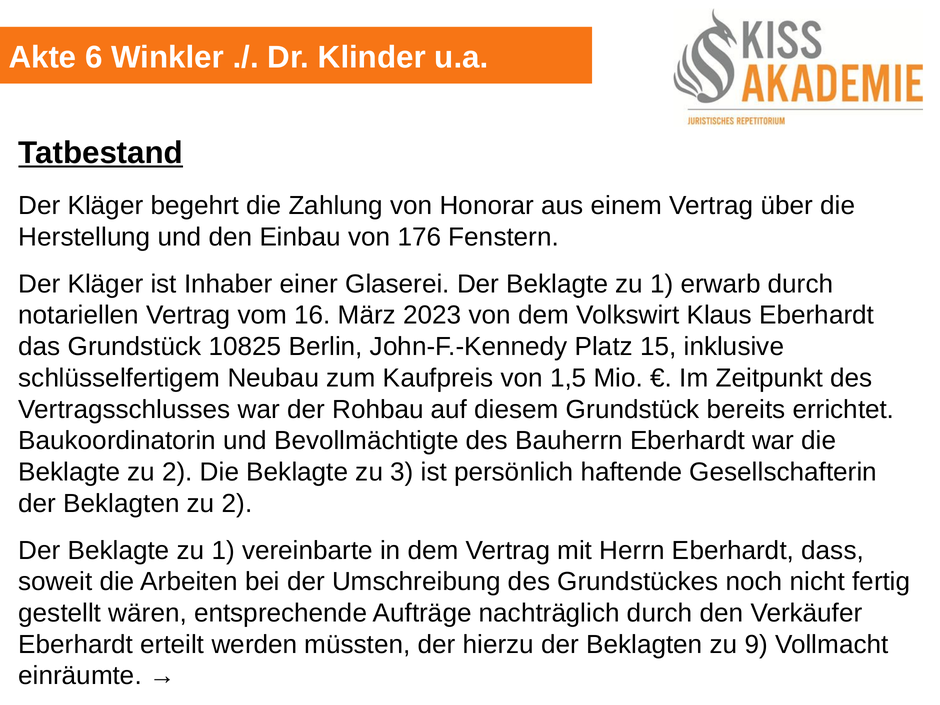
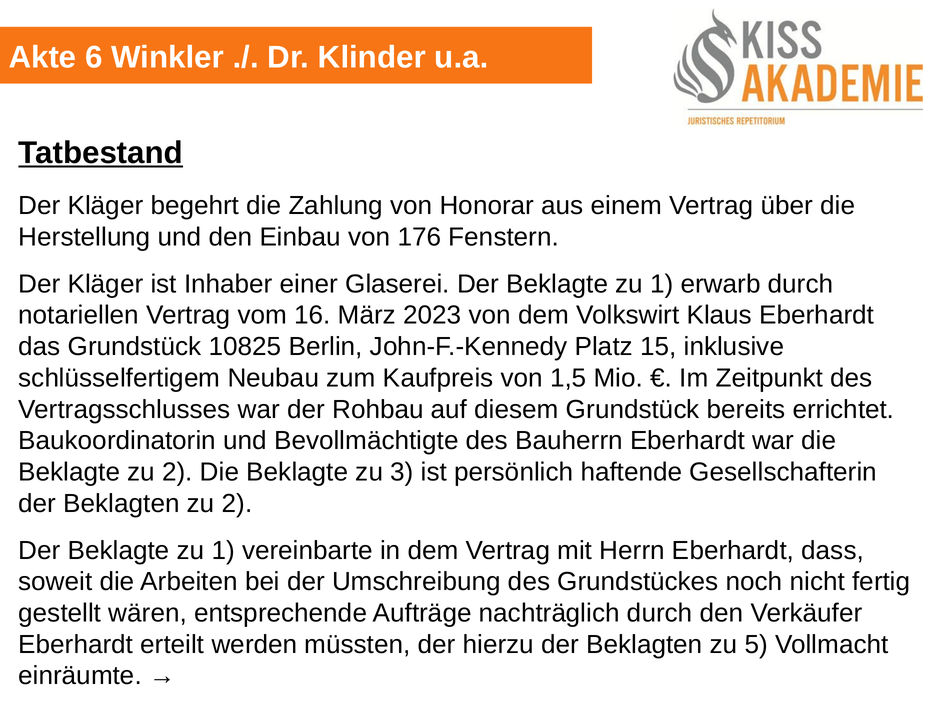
9: 9 -> 5 (756, 644)
